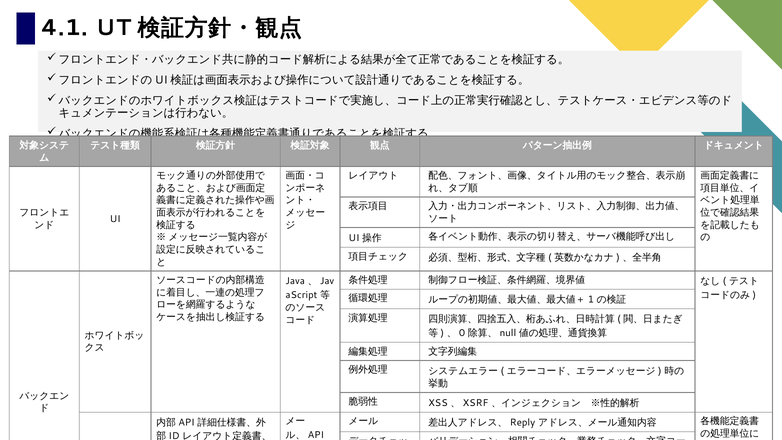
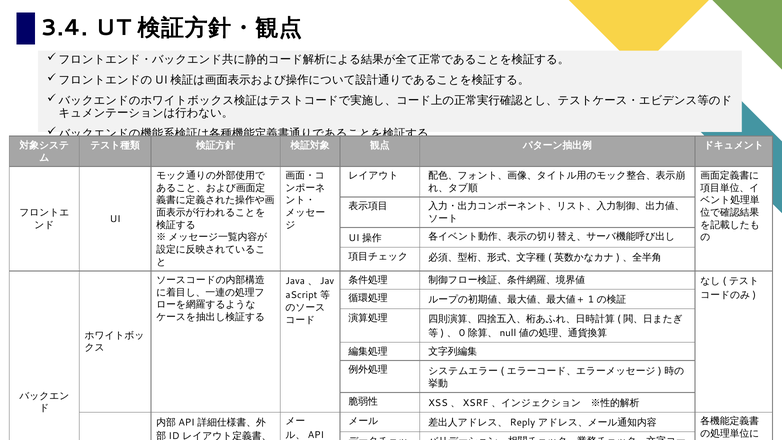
4.1: 4.1 -> 3.4 (64, 28)
